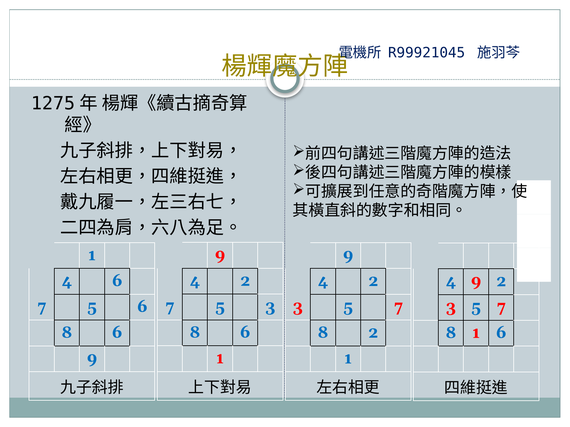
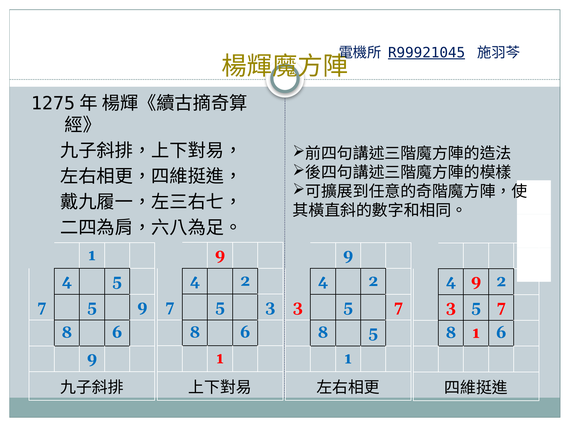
R99921045 underline: none -> present (427, 53)
4 6: 6 -> 5 (117, 281)
5 6: 6 -> 9 (142, 307)
8 2: 2 -> 5 (373, 333)
